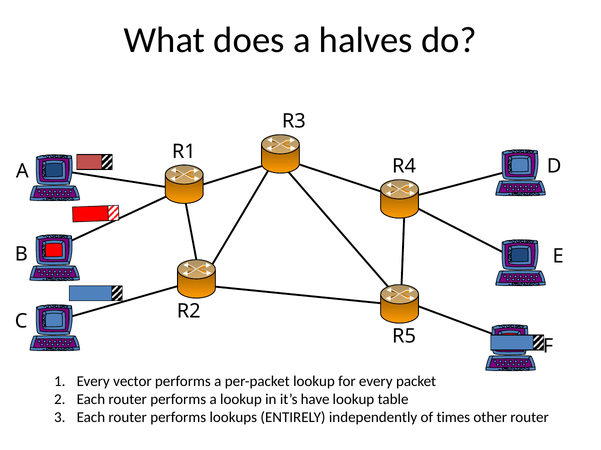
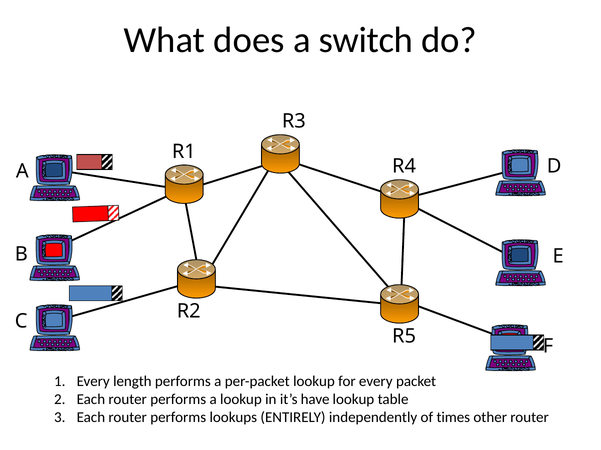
halves: halves -> switch (366, 40)
vector: vector -> length (132, 382)
